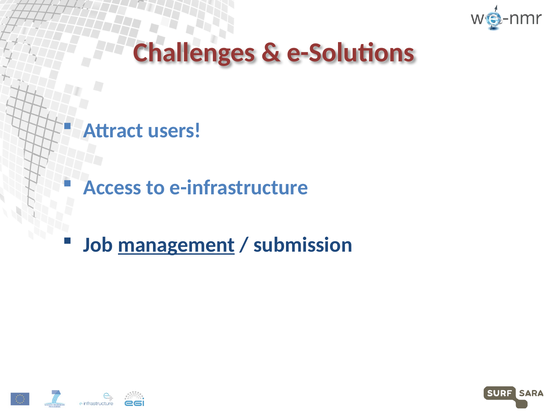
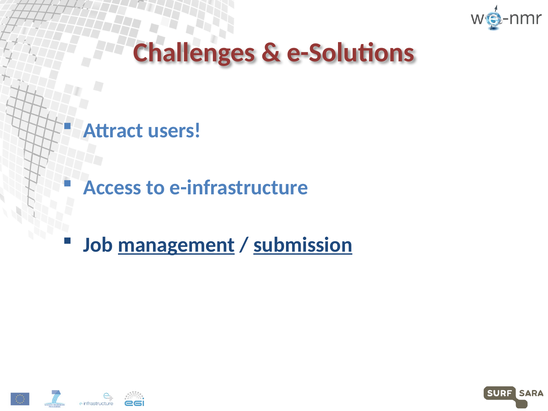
submission underline: none -> present (303, 245)
